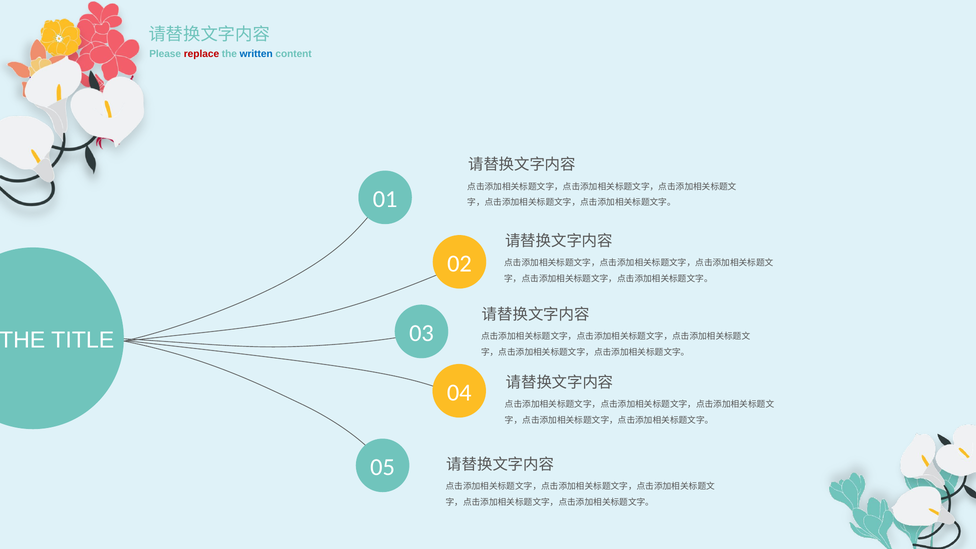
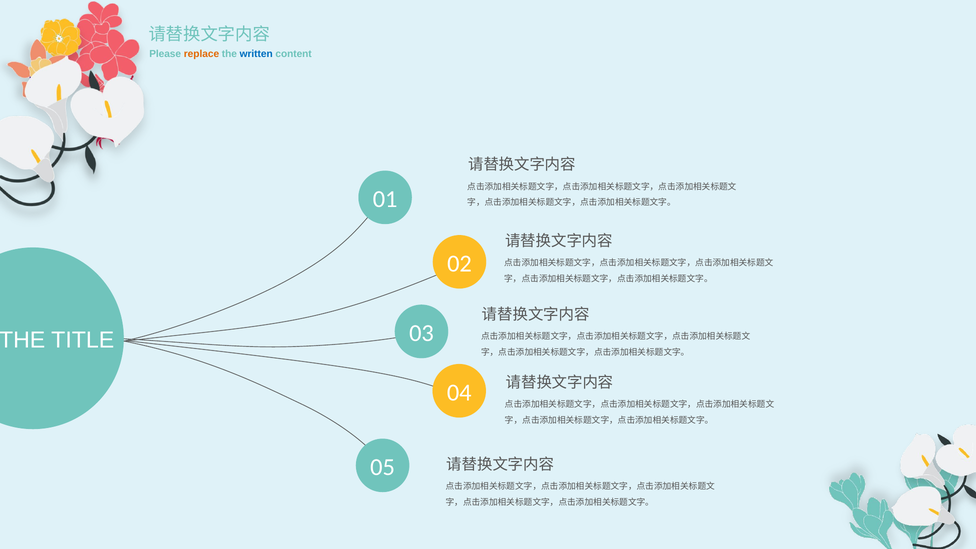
replace colour: red -> orange (201, 54)
